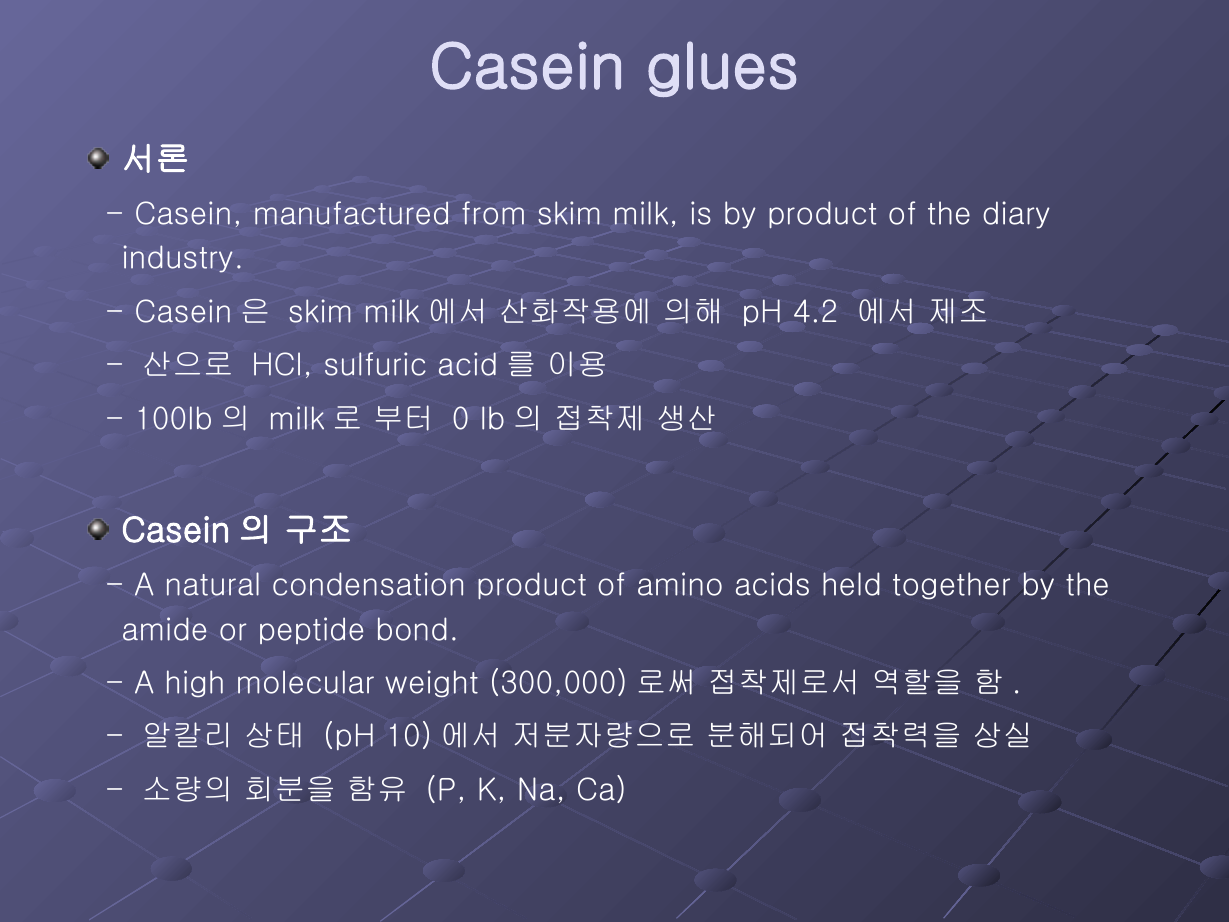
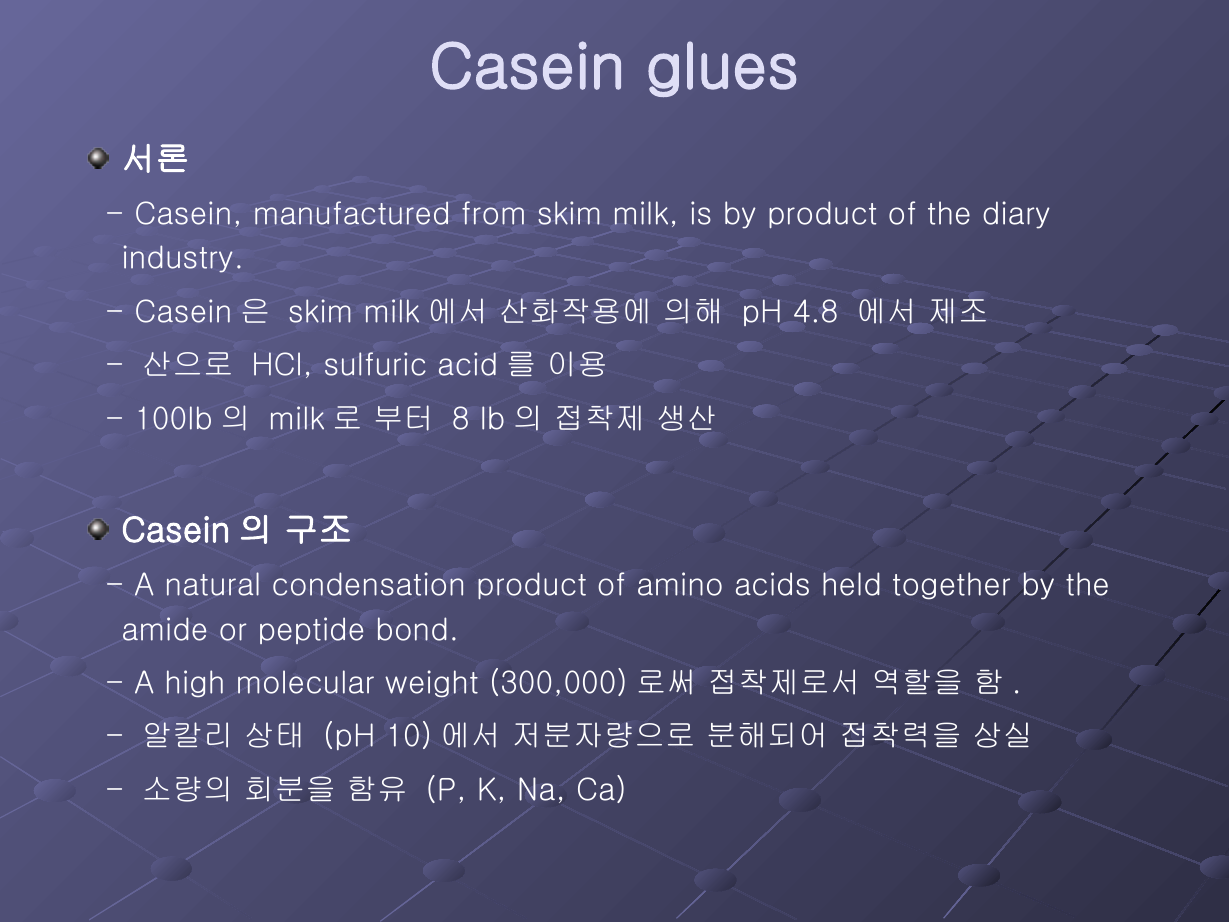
4.2: 4.2 -> 4.8 (816, 312)
0: 0 -> 8 (461, 419)
